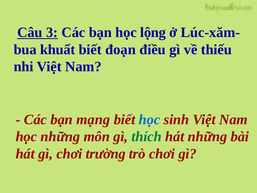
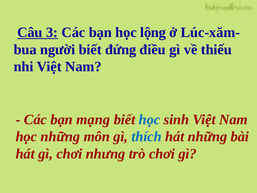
khuất: khuất -> người (58, 49)
đoạn: đoạn -> đứng (121, 49)
thích colour: green -> blue (147, 136)
trường: trường -> nhưng (106, 154)
